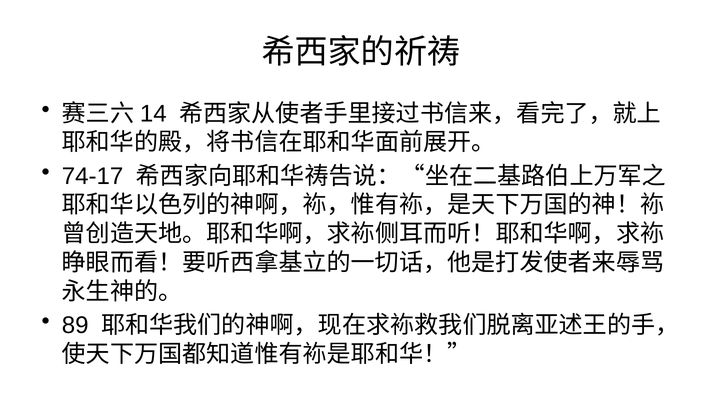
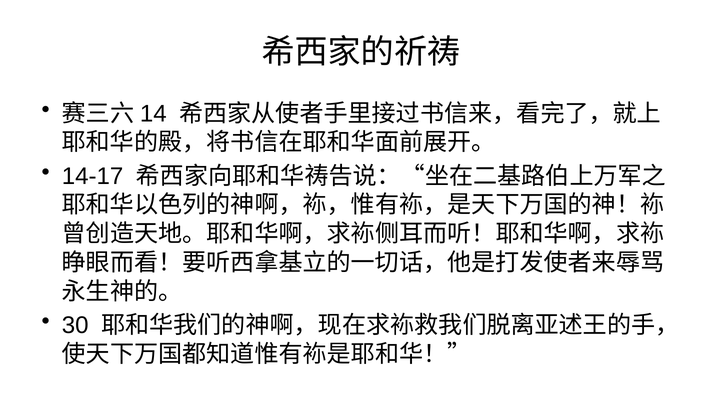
74-17: 74-17 -> 14-17 (93, 176)
89: 89 -> 30 (75, 325)
